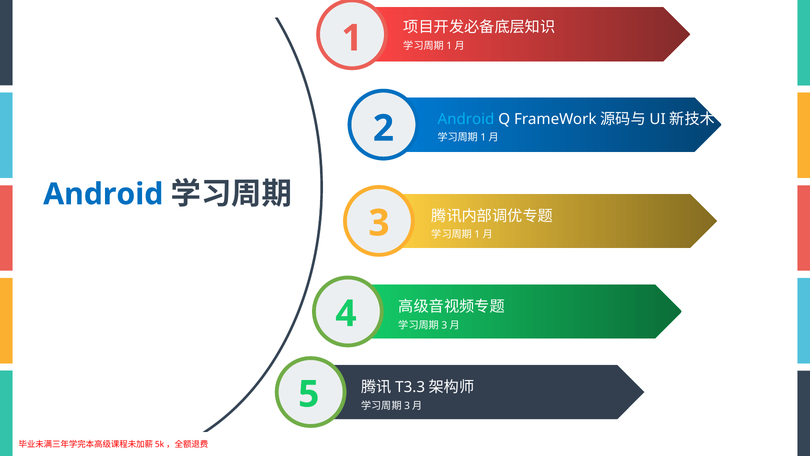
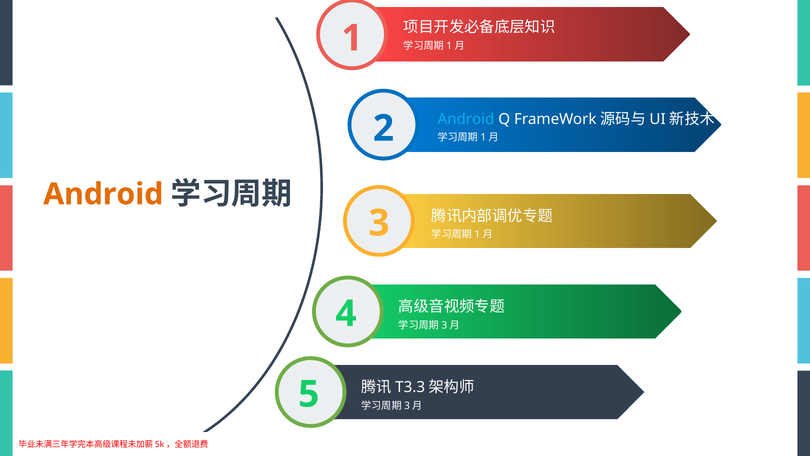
Android colour: blue -> orange (103, 194)
